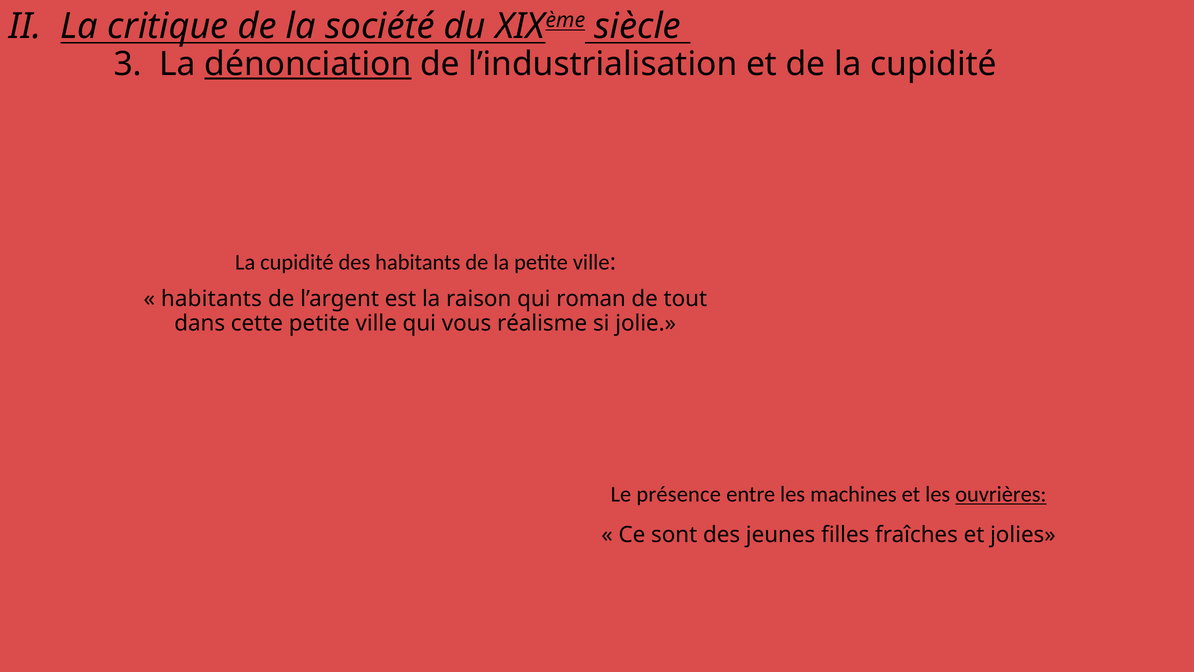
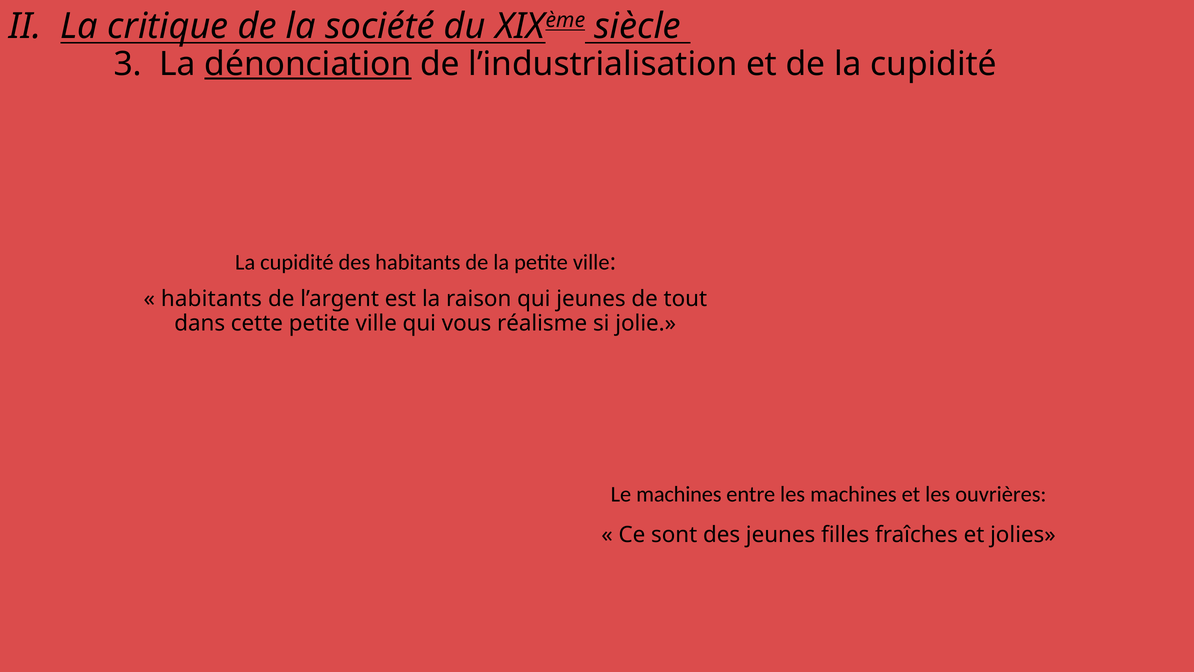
qui roman: roman -> jeunes (591, 299)
Le présence: présence -> machines (679, 494)
ouvrières underline: present -> none (1001, 494)
